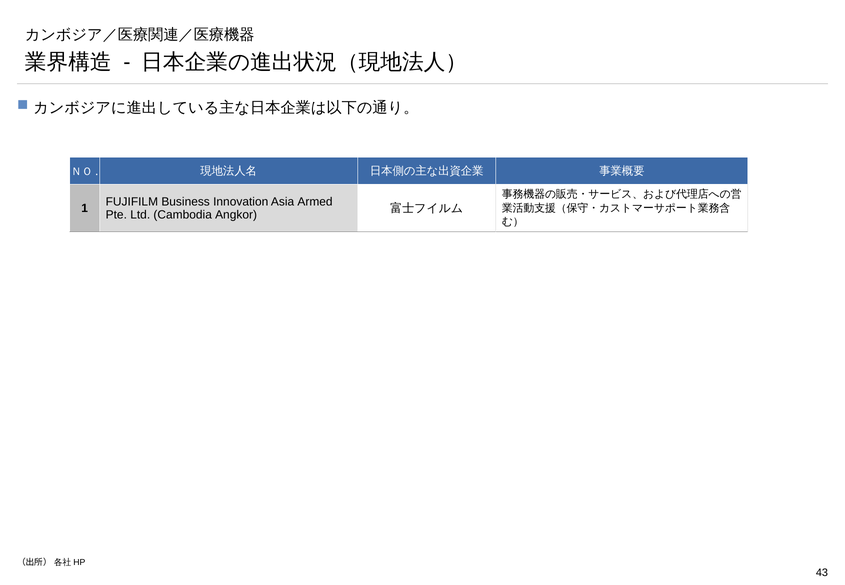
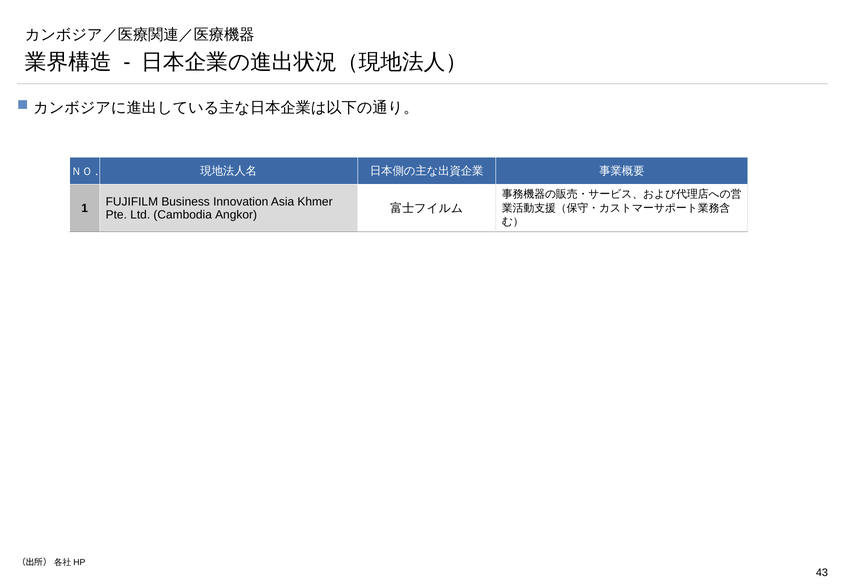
Armed: Armed -> Khmer (315, 202)
